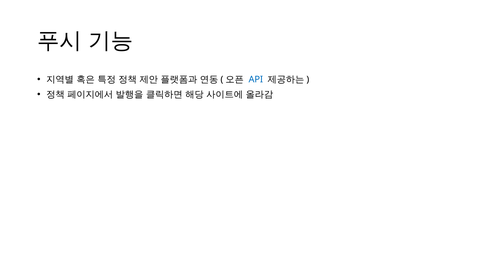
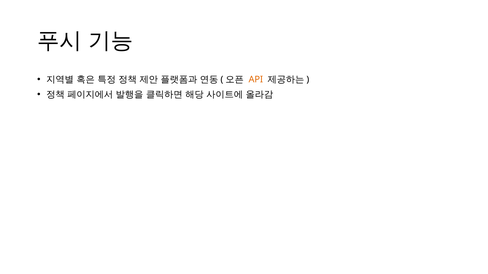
API colour: blue -> orange (256, 80)
